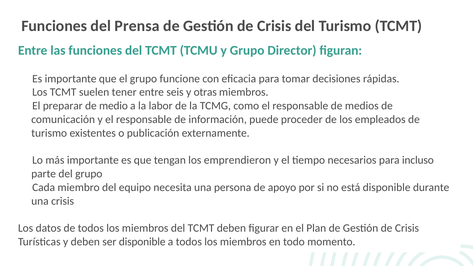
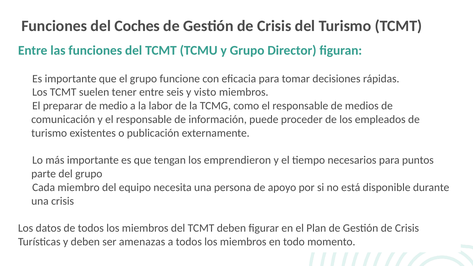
Prensa: Prensa -> Coches (137, 26)
otras: otras -> visto (205, 92)
incluso: incluso -> puntos (418, 160)
ser disponible: disponible -> amenazas (142, 242)
